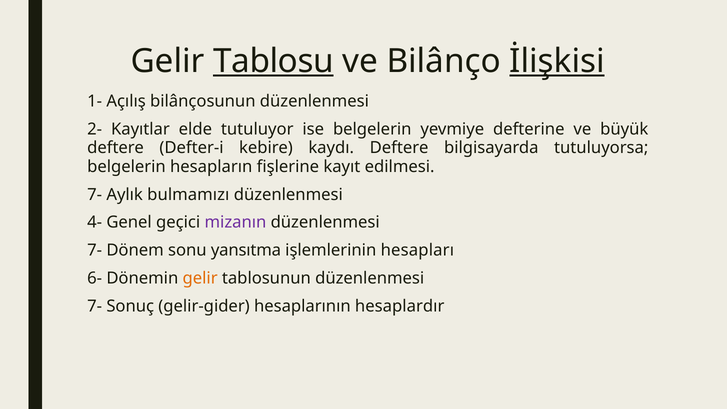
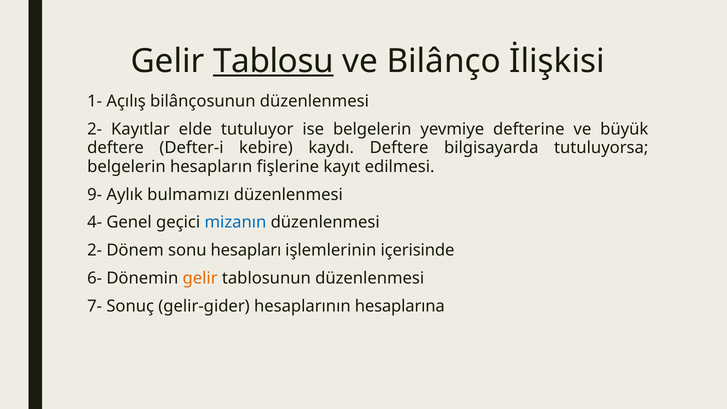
İlişkisi underline: present -> none (557, 61)
7-: 7- -> 9- (95, 195)
mizanın colour: purple -> blue (235, 222)
7-: 7- -> 2- (95, 250)
yansıtma: yansıtma -> hesapları (246, 250)
hesapları: hesapları -> içerisinde (418, 250)
hesaplardır: hesaplardır -> hesaplarına (400, 306)
